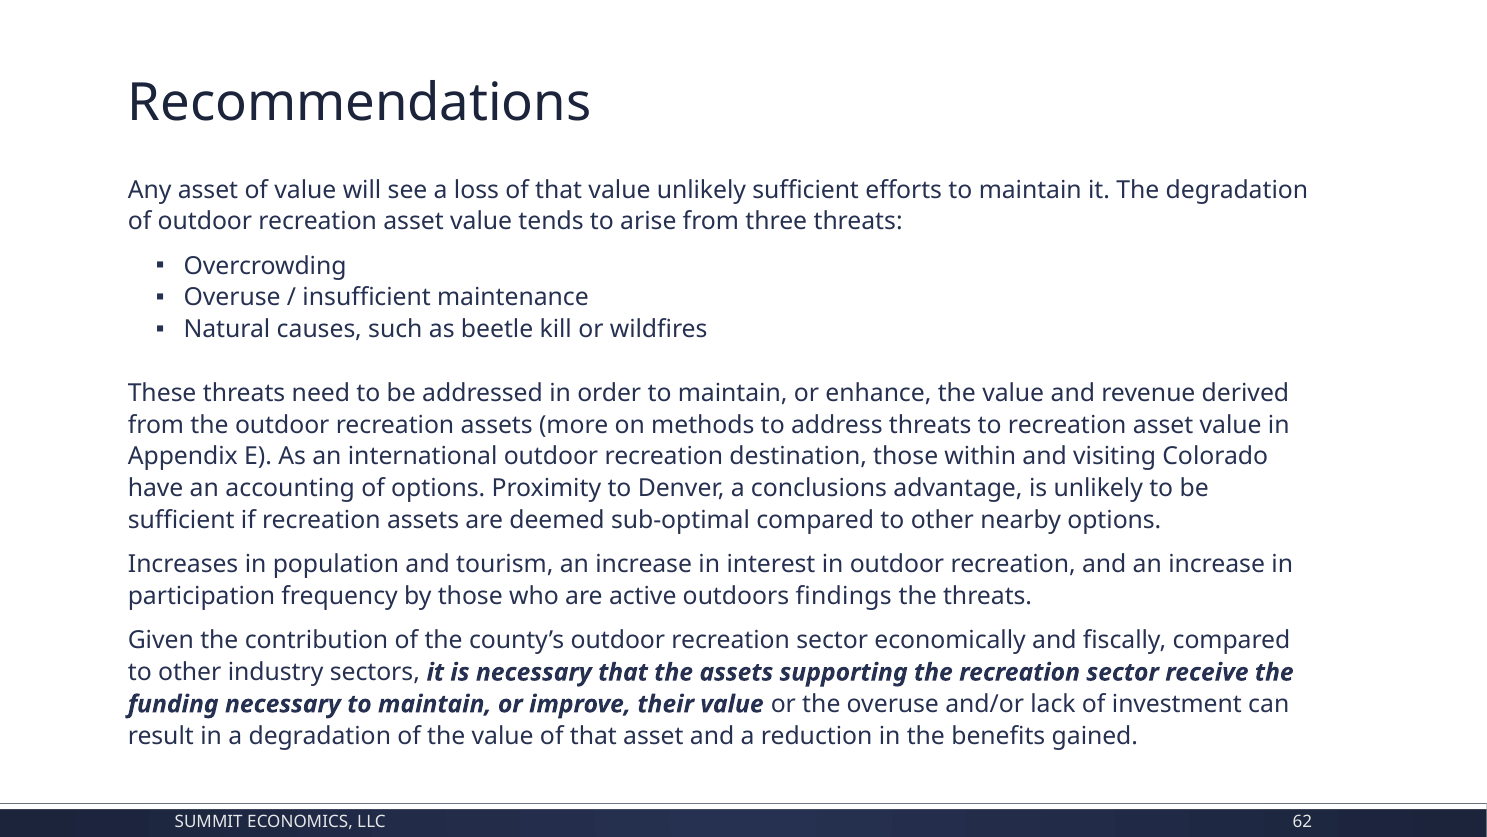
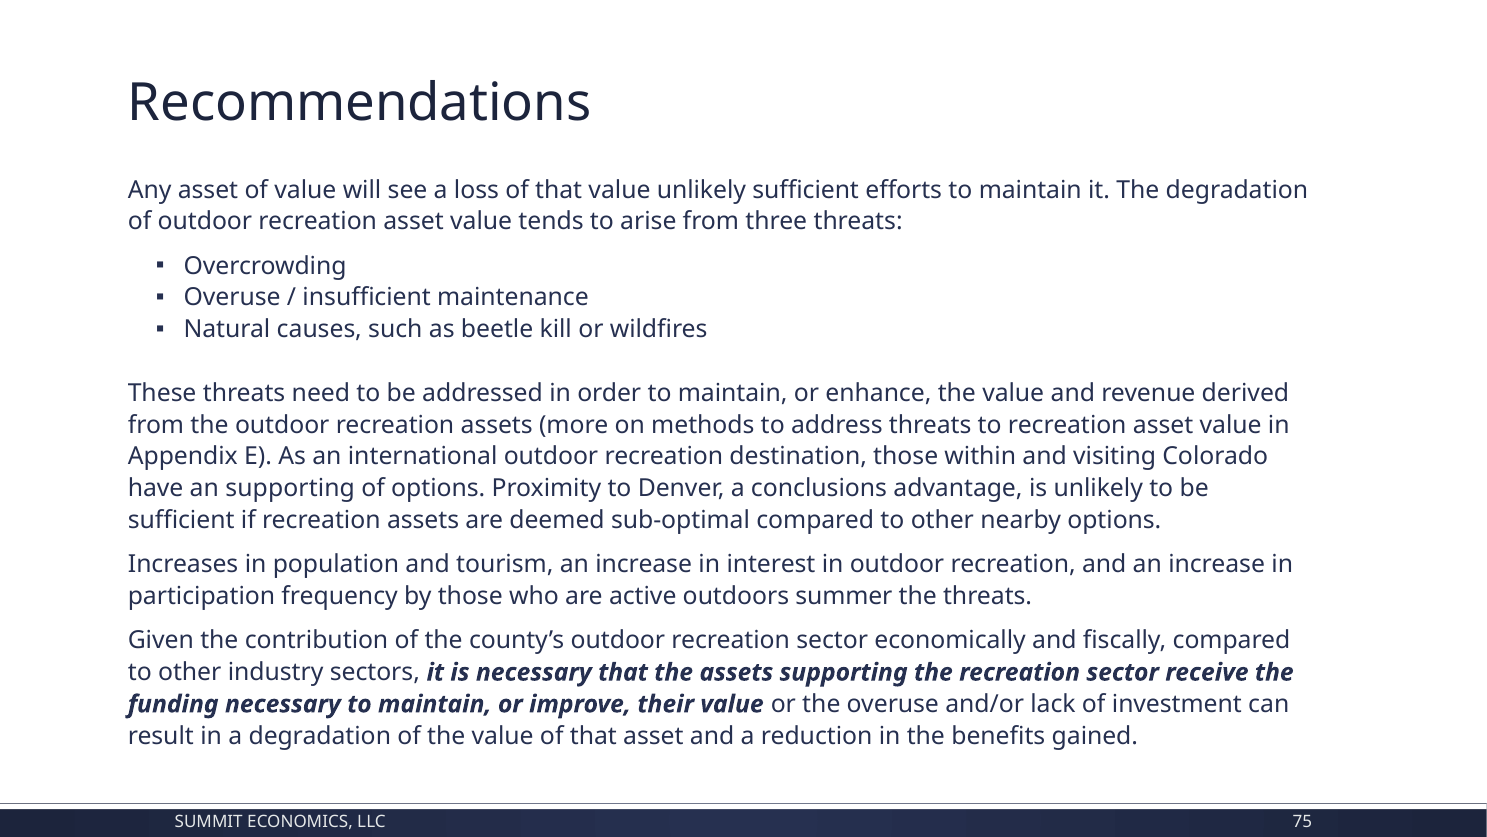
an accounting: accounting -> supporting (290, 488)
findings: findings -> summer (844, 596)
62: 62 -> 75 (1302, 821)
